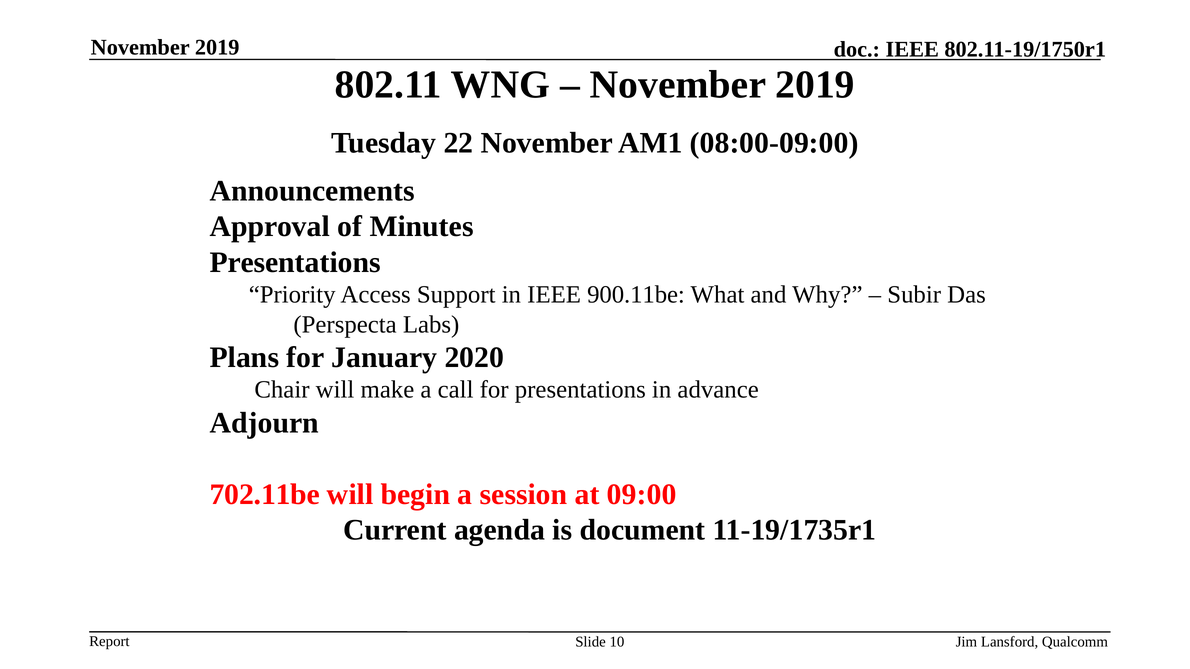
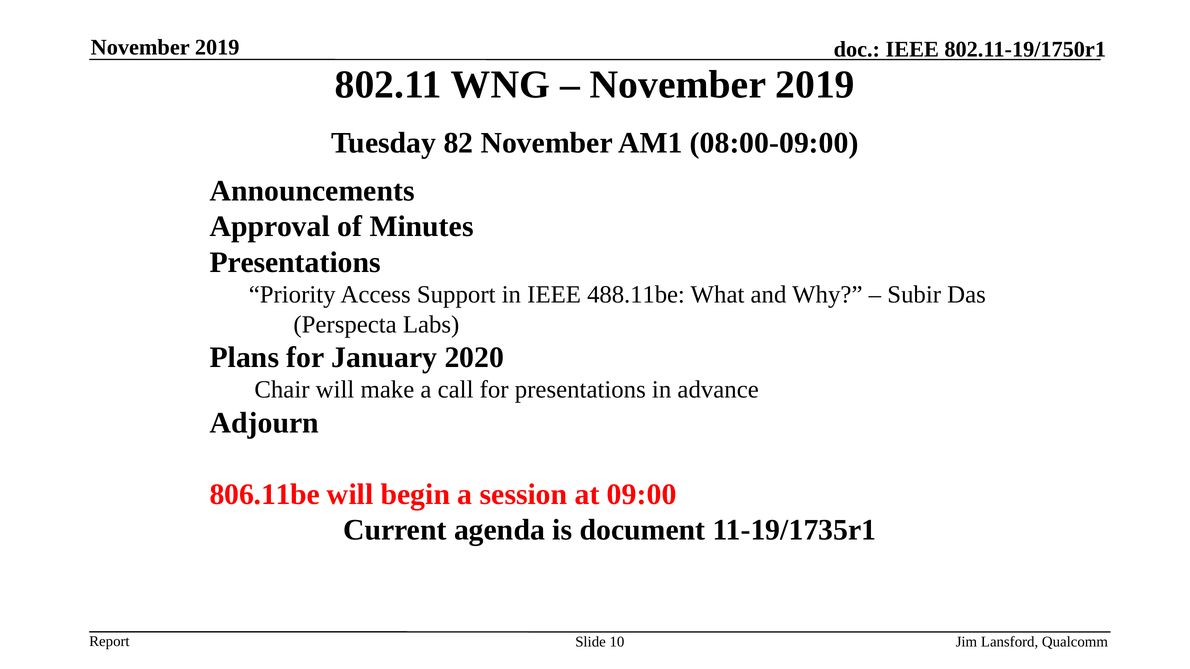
22: 22 -> 82 (458, 143)
900.11be: 900.11be -> 488.11be (636, 295)
702.11be: 702.11be -> 806.11be (265, 494)
